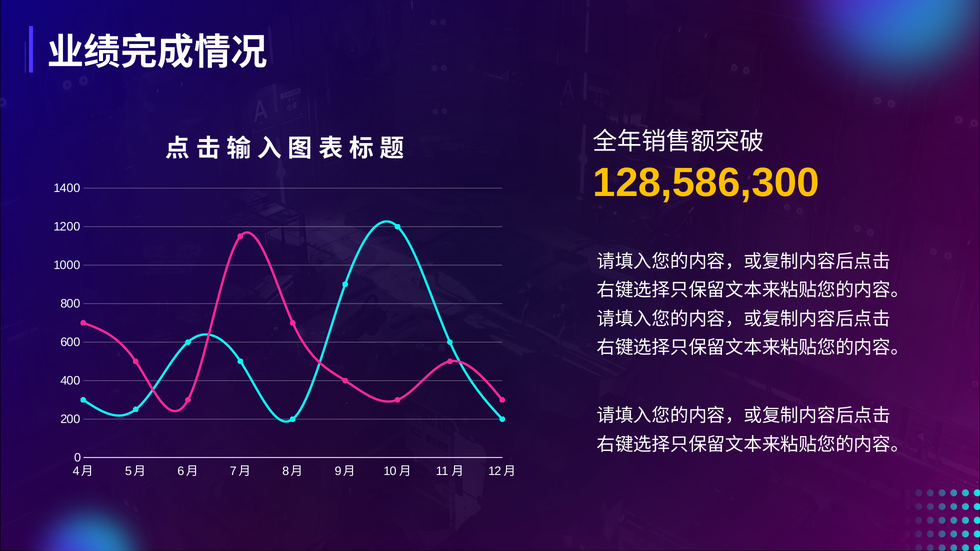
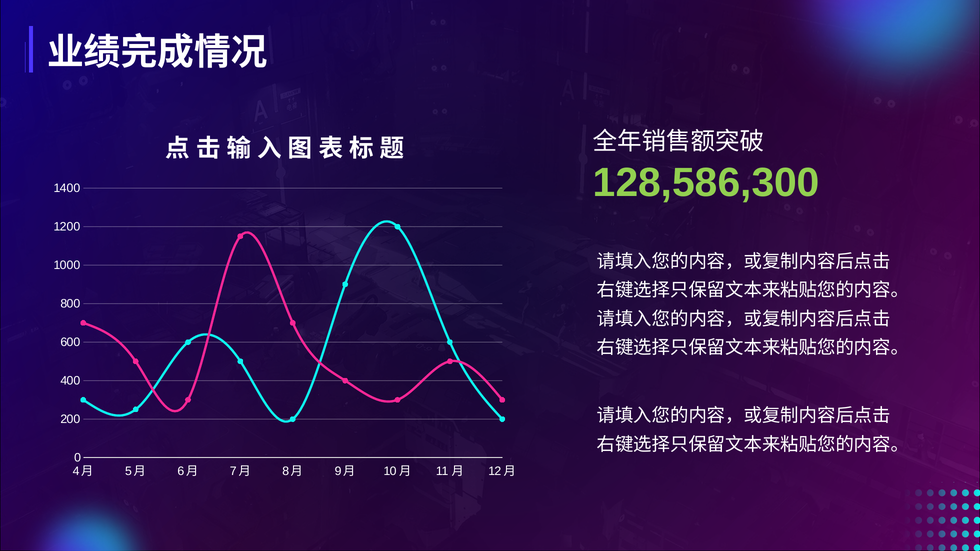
128,586,300 colour: yellow -> light green (706, 183)
